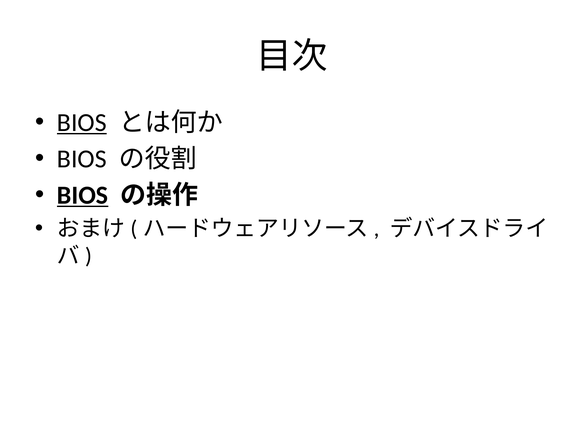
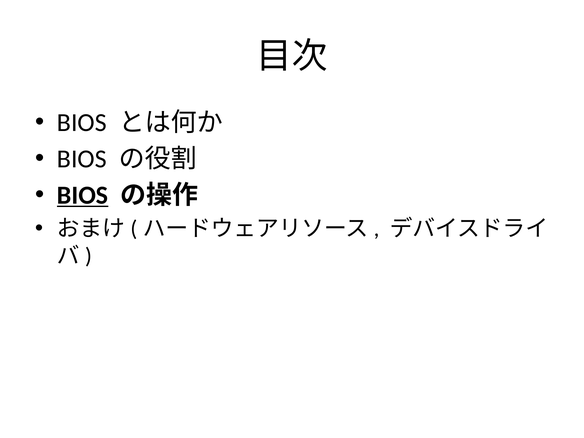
BIOS underline: present -> none (82, 123)
